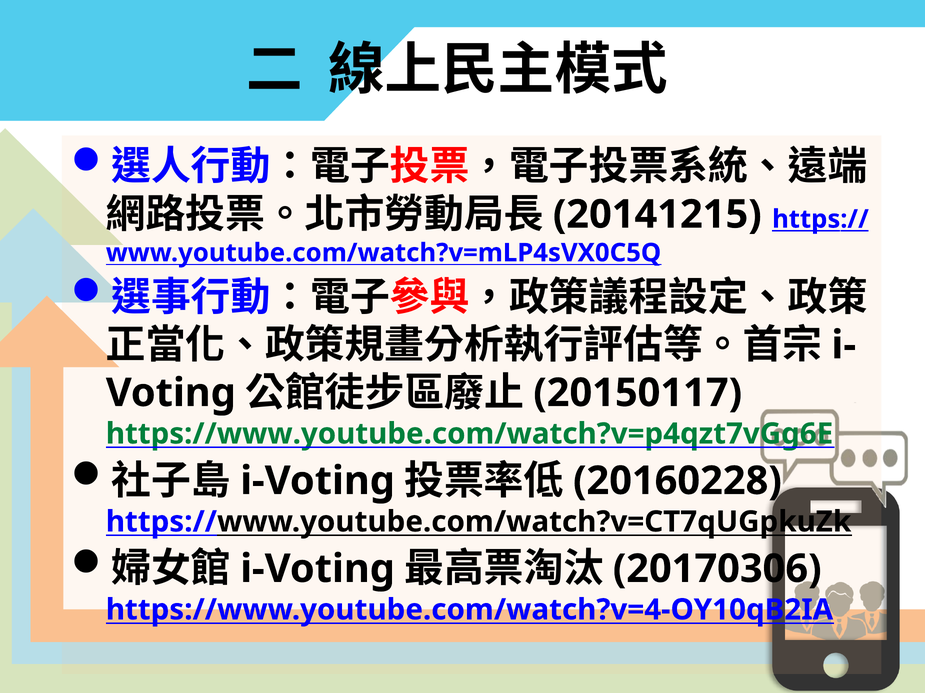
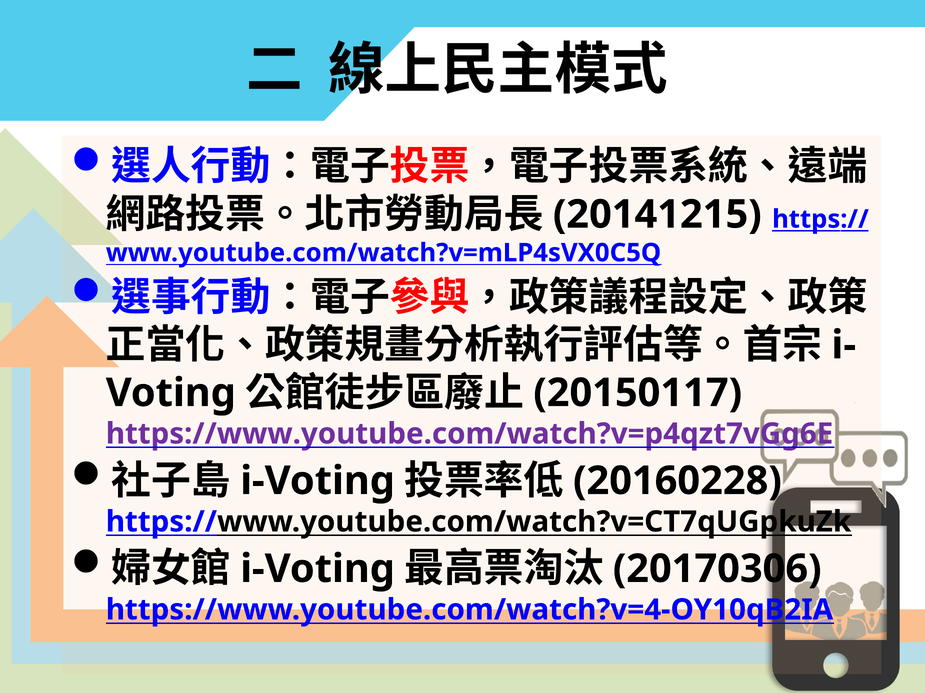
https://www.youtube.com/watch?v=p4qzt7vGg6E colour: green -> purple (469, 434)
